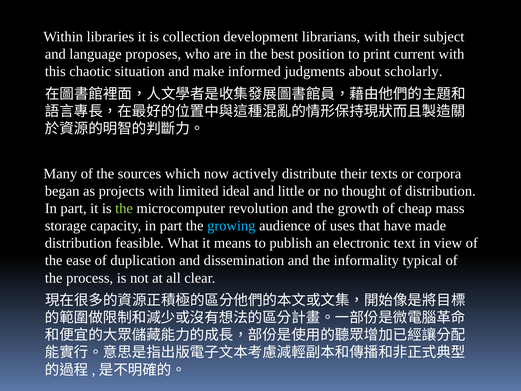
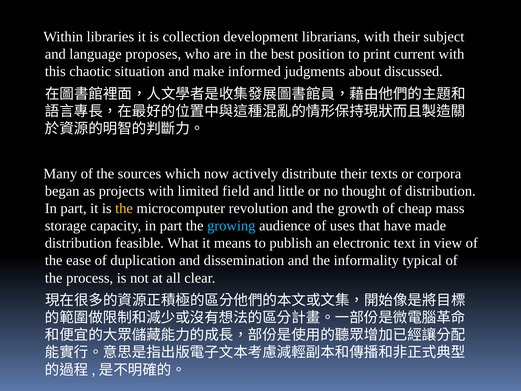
scholarly: scholarly -> discussed (414, 71)
ideal: ideal -> field (236, 191)
the colour: light green -> yellow (124, 208)
